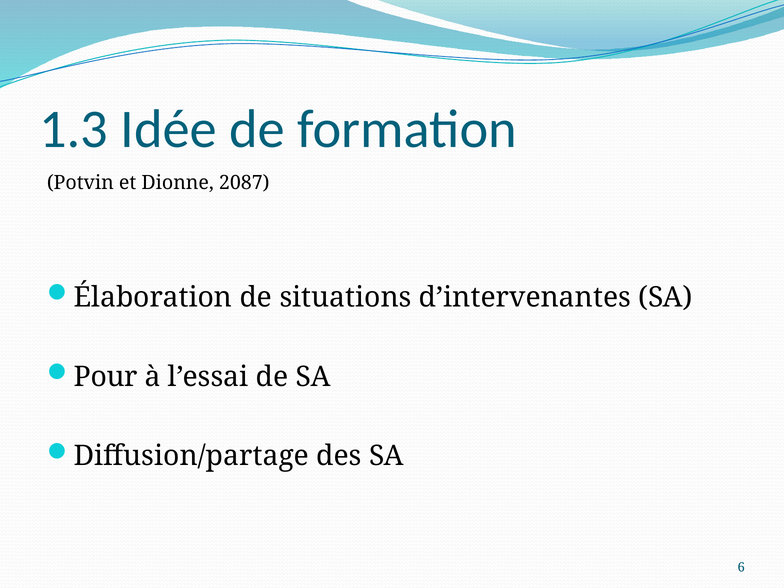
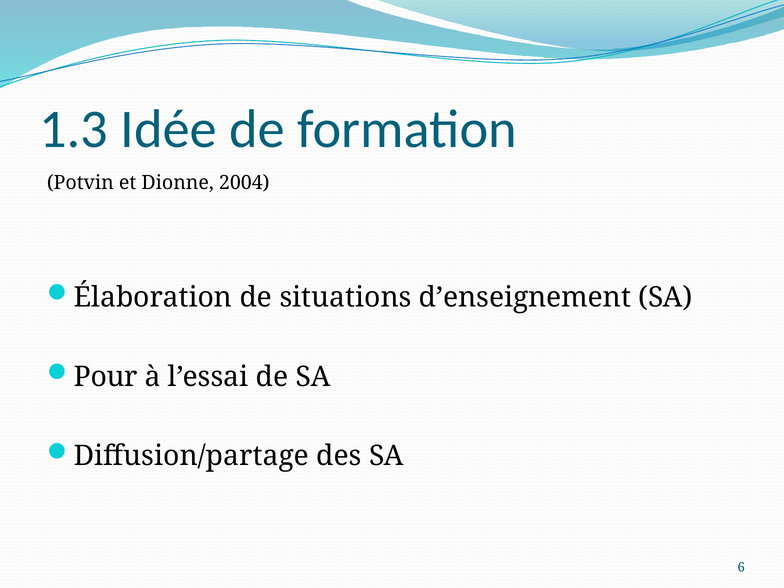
2087: 2087 -> 2004 (244, 183)
d’intervenantes: d’intervenantes -> d’enseignement (525, 297)
